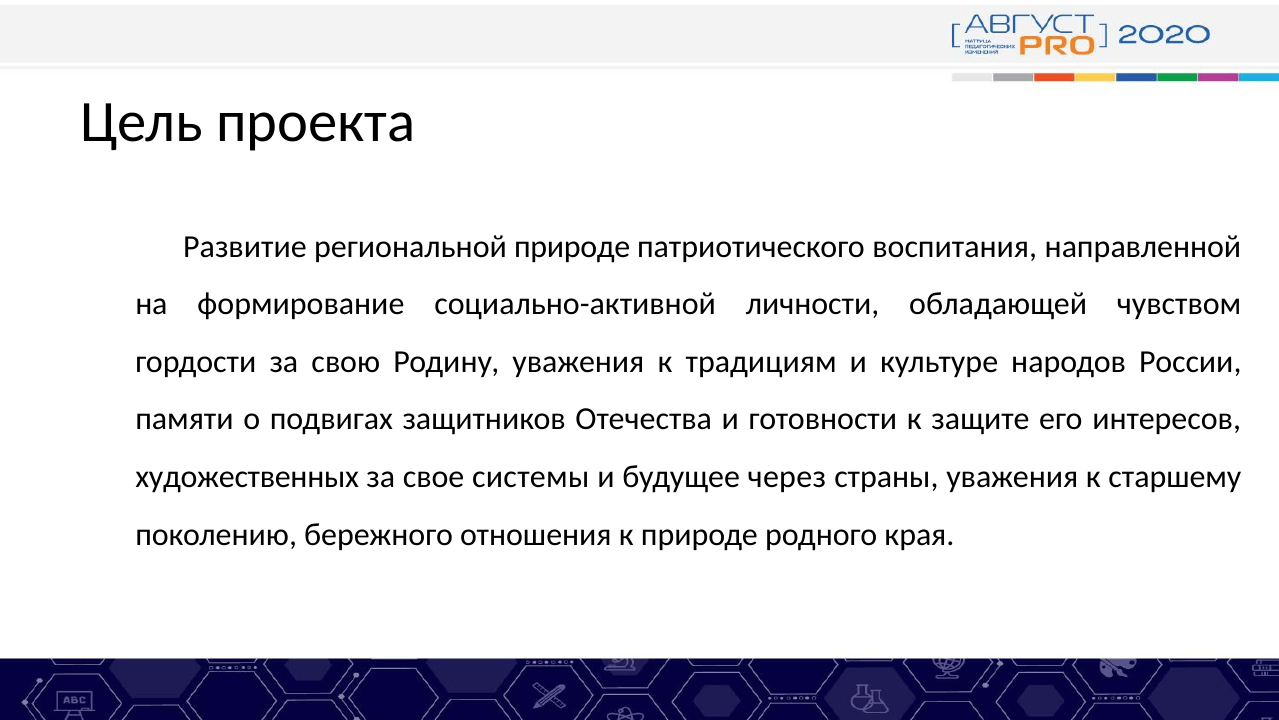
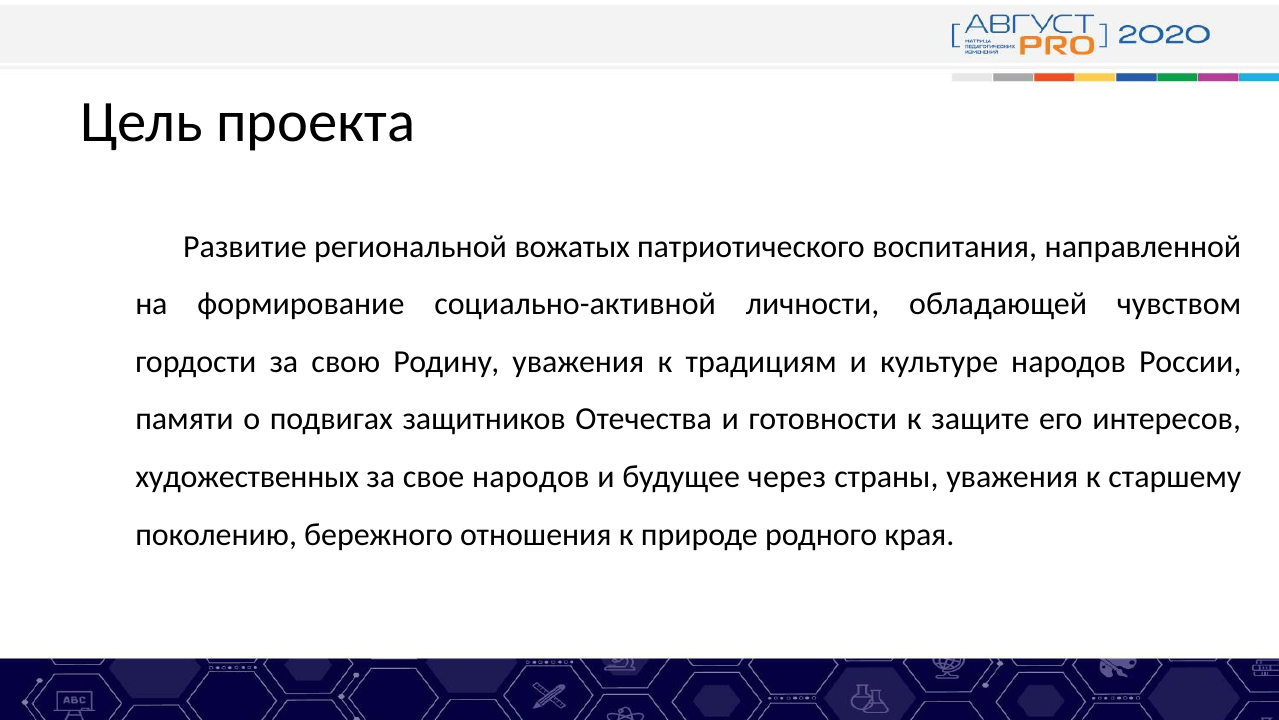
региональной природе: природе -> вожатых (572, 246)
свое системы: системы -> народов (531, 477)
